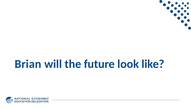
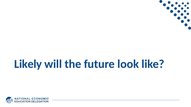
Brian: Brian -> Likely (28, 64)
